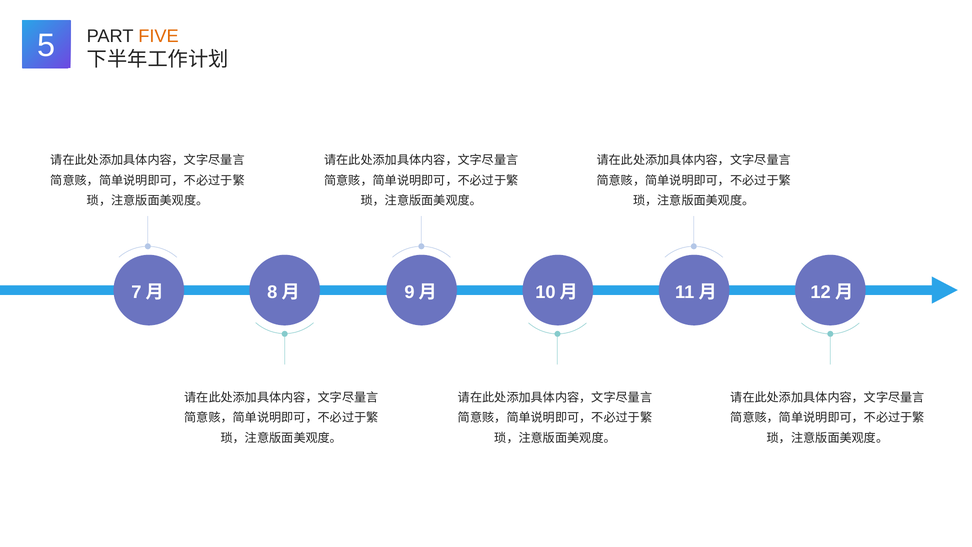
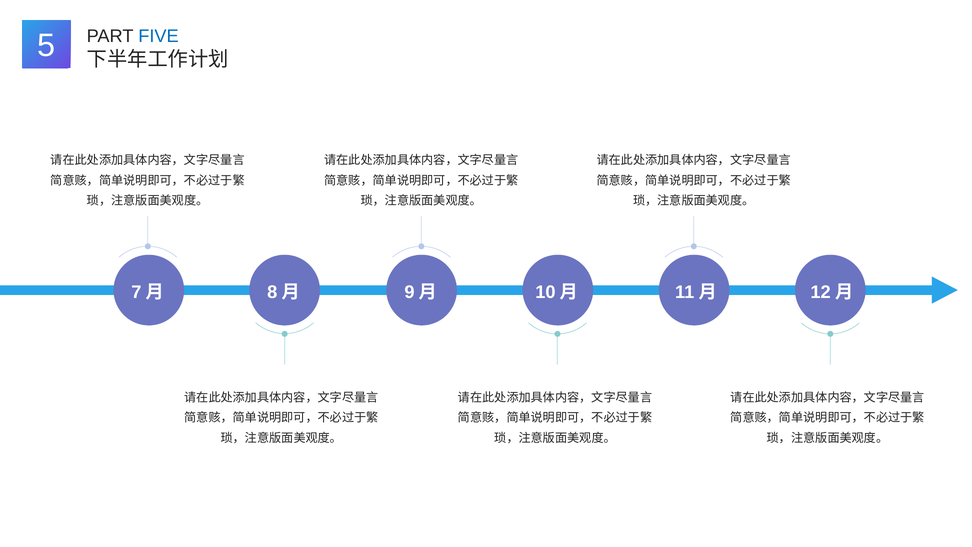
FIVE colour: orange -> blue (159, 36)
